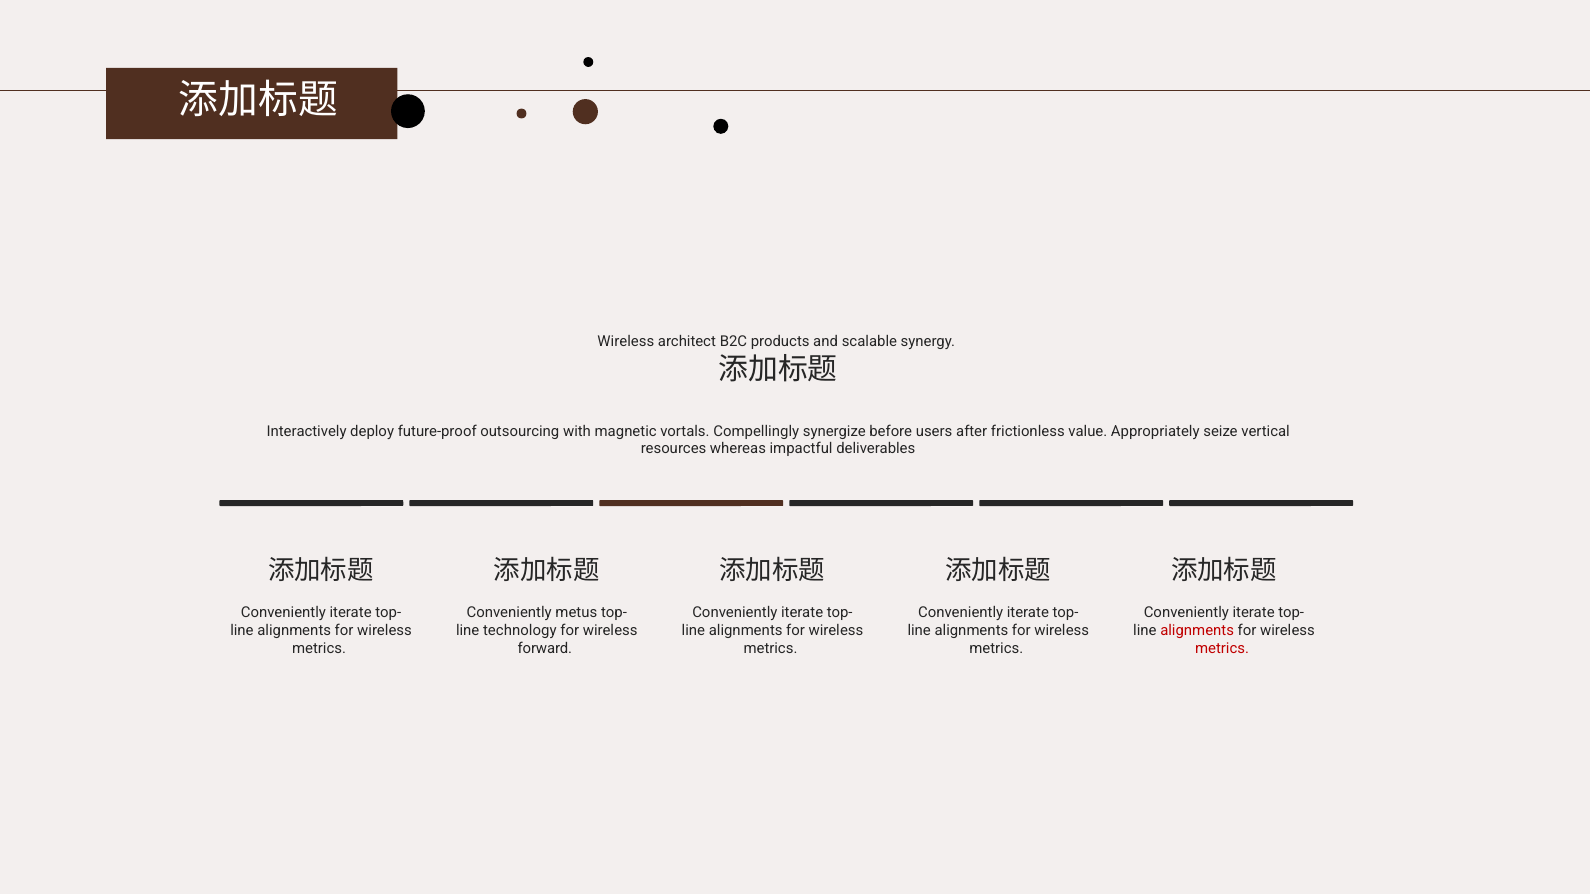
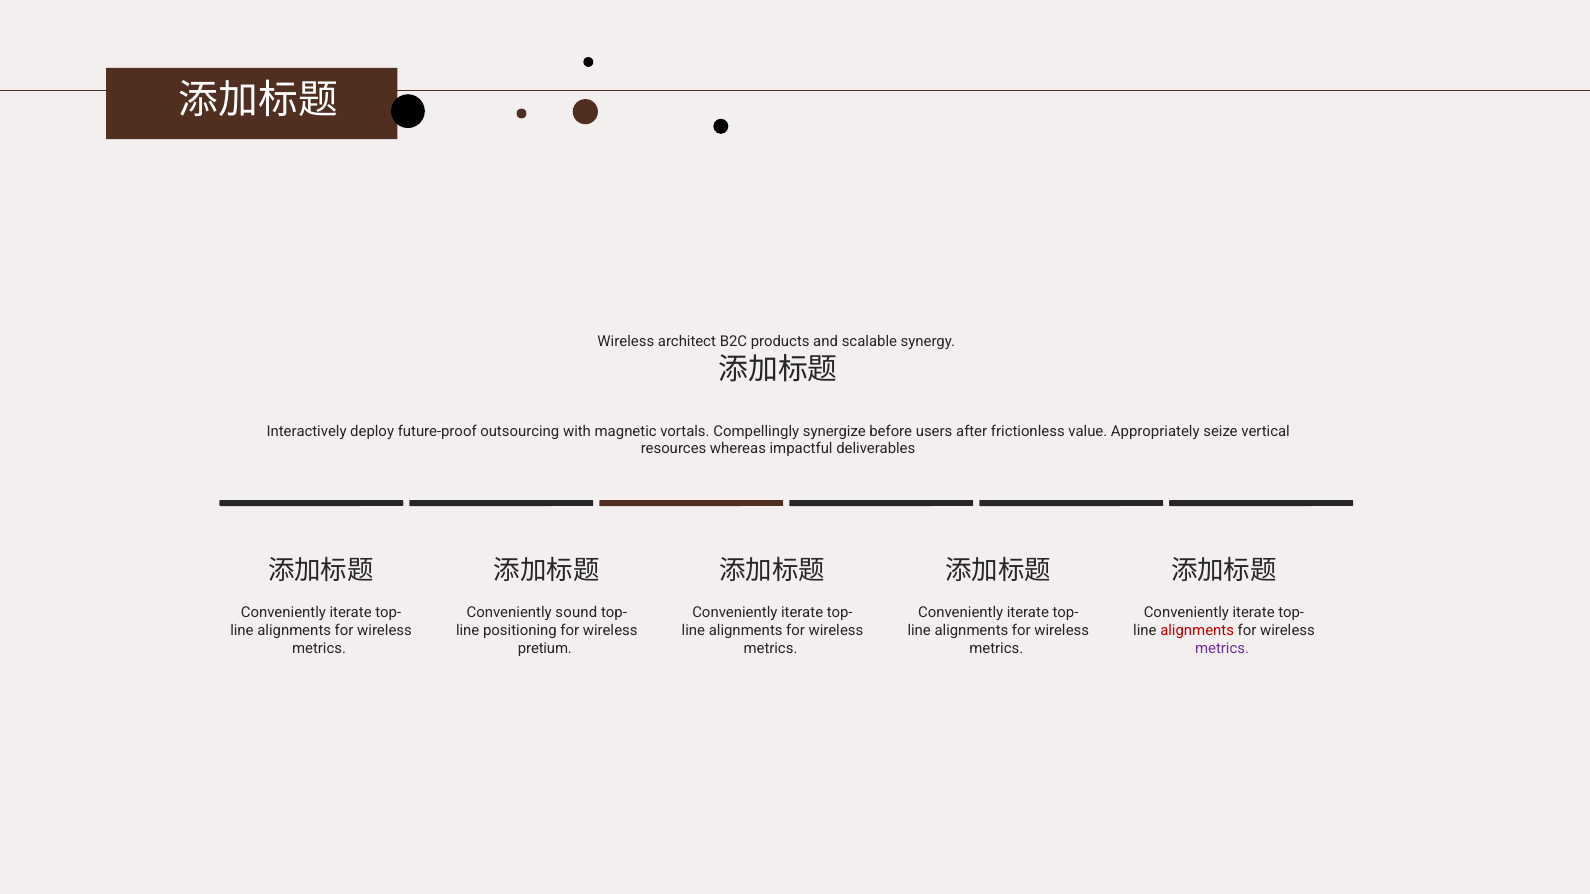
metus: metus -> sound (576, 613)
technology: technology -> positioning (520, 631)
forward: forward -> pretium (545, 649)
metrics colour: red -> purple (1222, 649)
